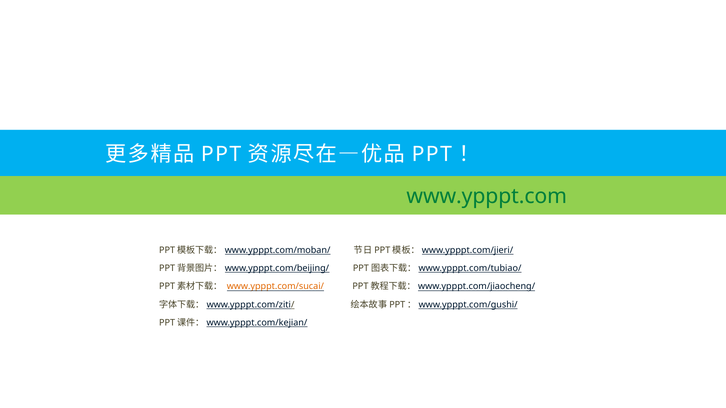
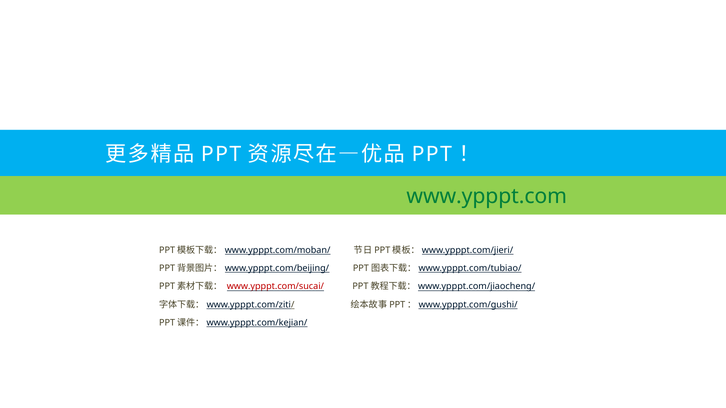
www.ypppt.com/sucai/ colour: orange -> red (275, 287)
